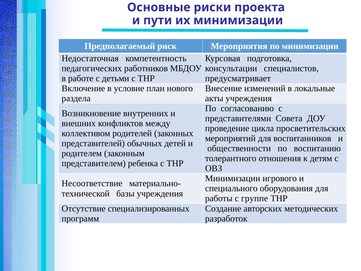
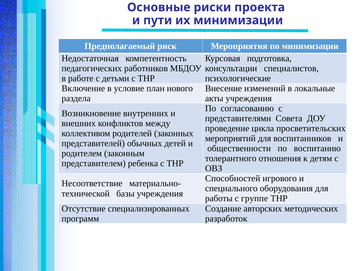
предусматривает: предусматривает -> психологические (238, 78)
Минимизации: Минимизации -> Способностей (233, 178)
